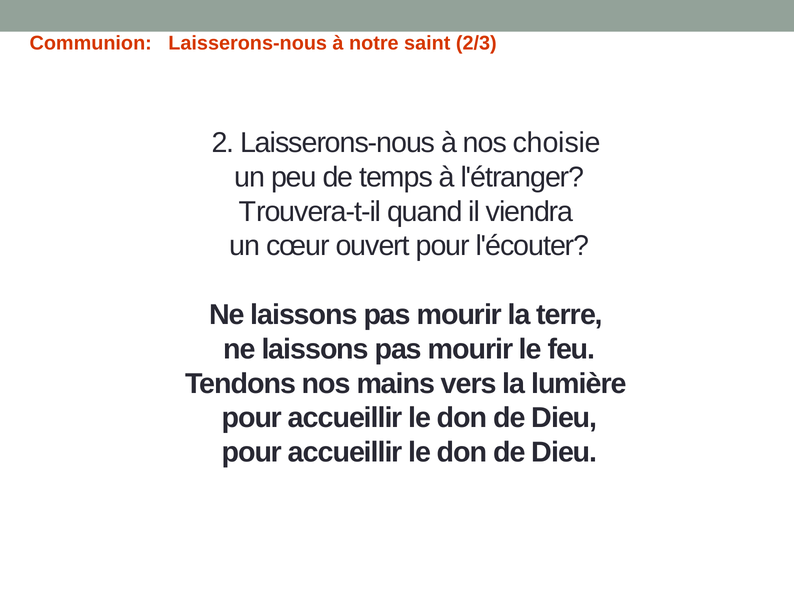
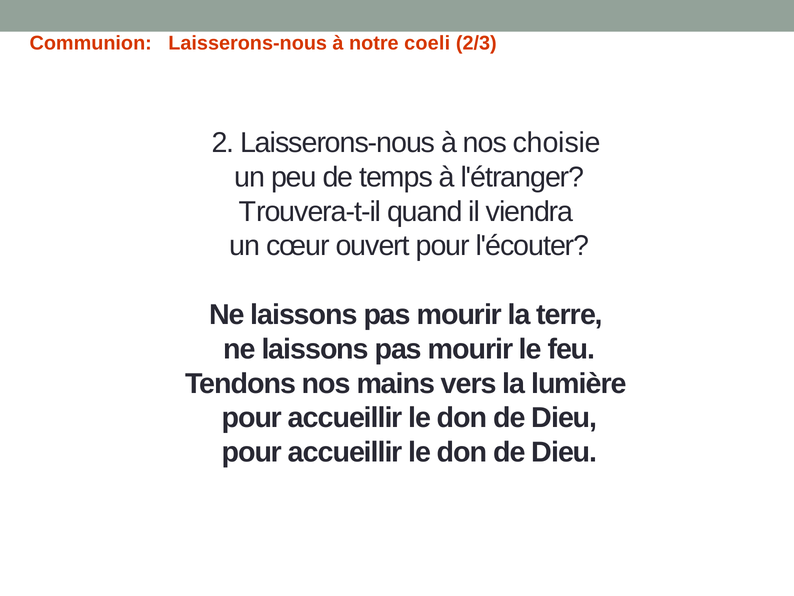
saint: saint -> coeli (427, 43)
